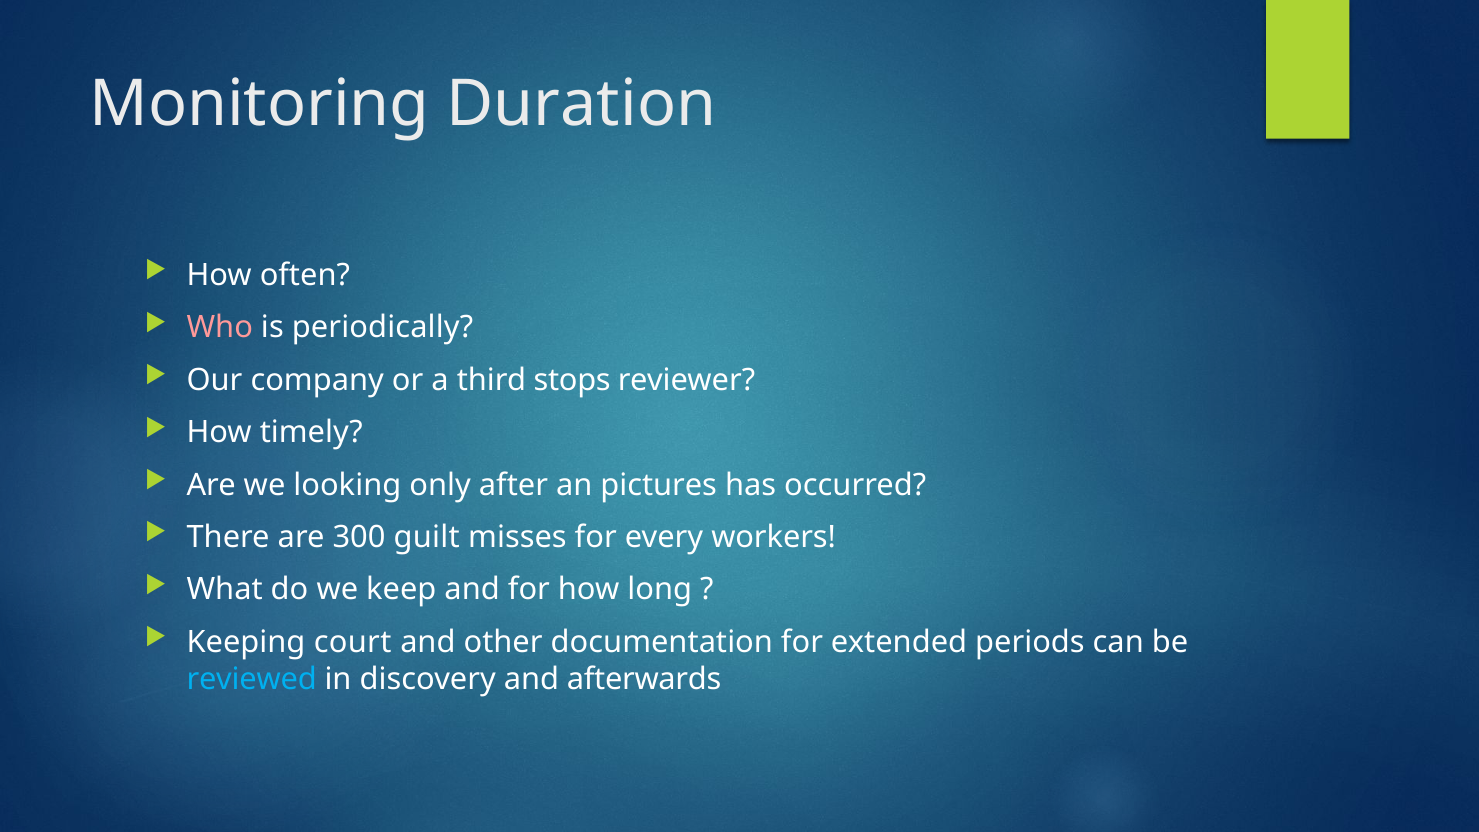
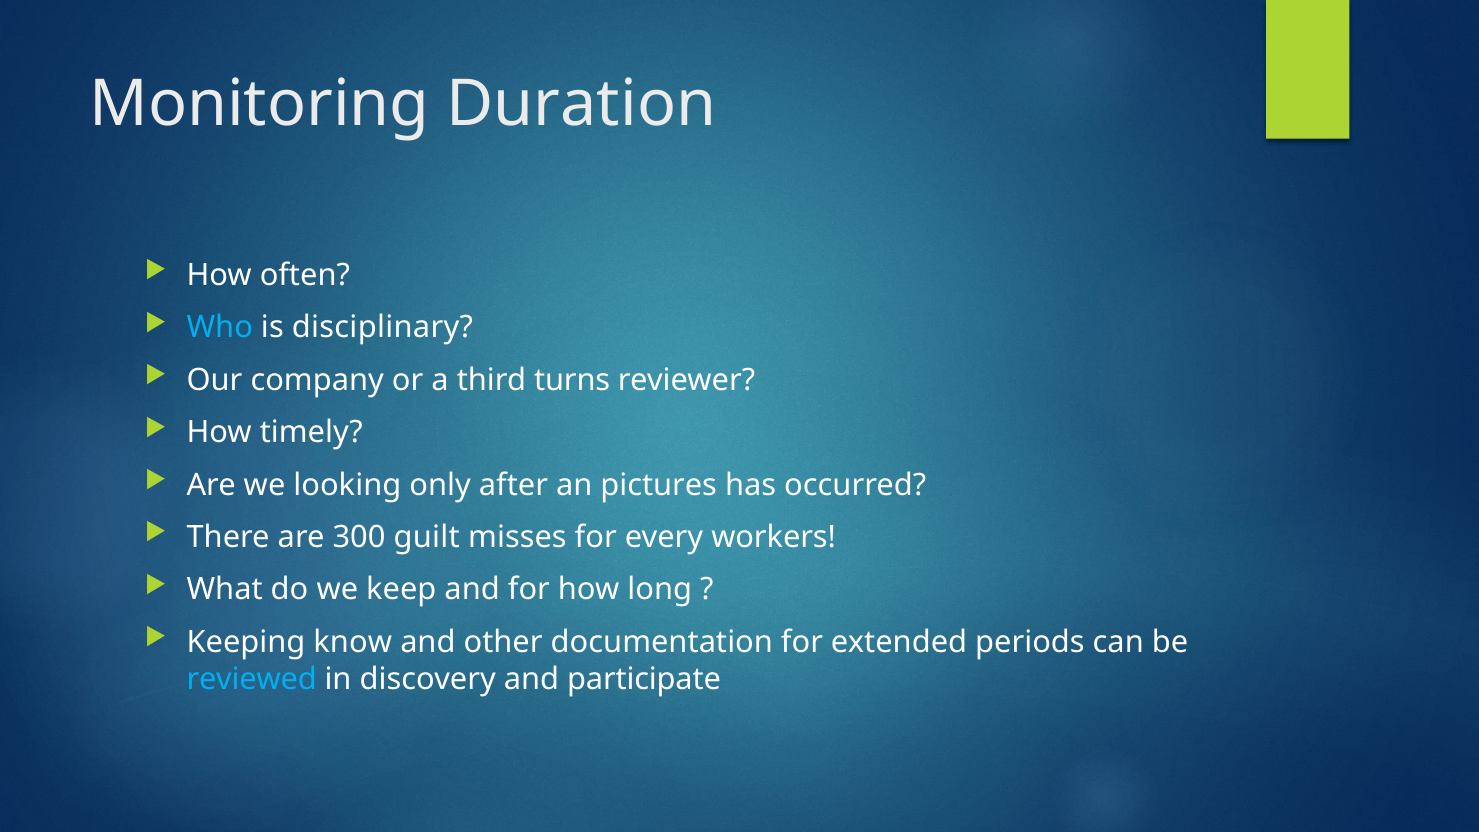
Who colour: pink -> light blue (220, 328)
periodically: periodically -> disciplinary (382, 328)
stops: stops -> turns (572, 380)
court: court -> know (353, 642)
afterwards: afterwards -> participate (644, 679)
